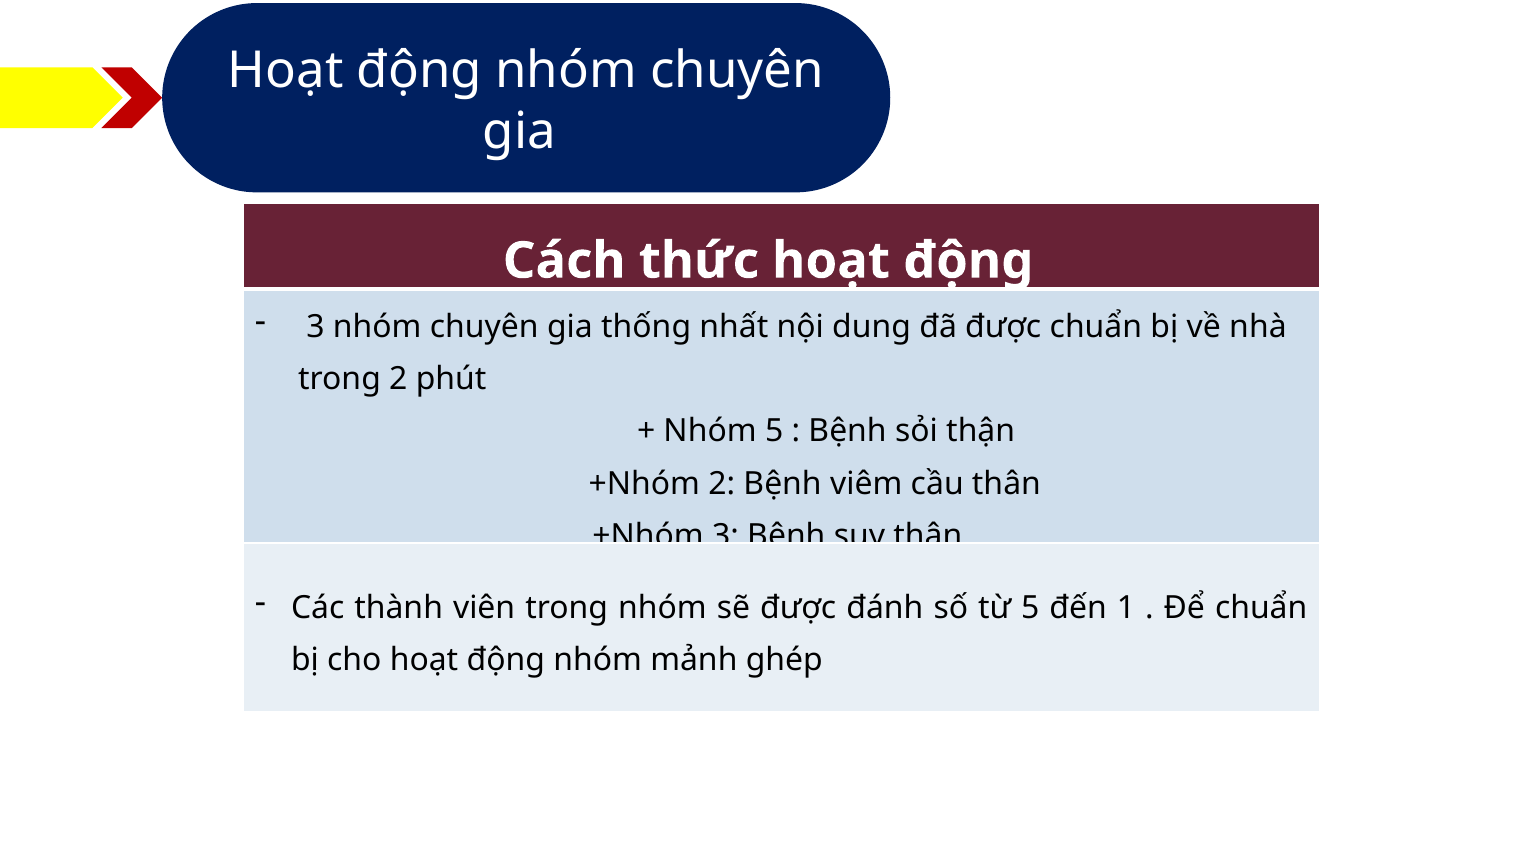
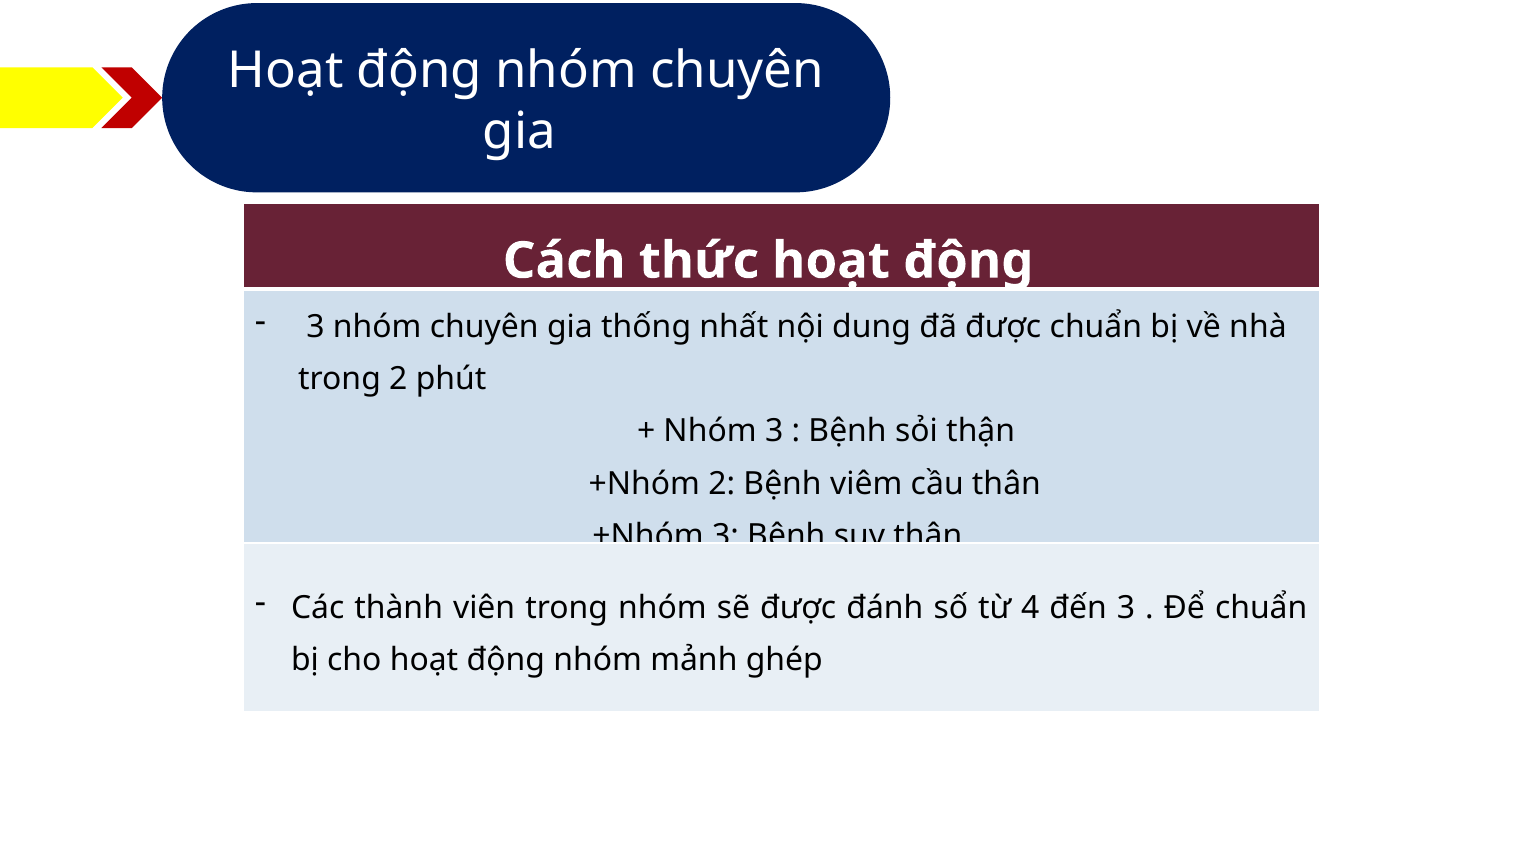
Nhóm 5: 5 -> 3 (774, 431)
từ 5: 5 -> 4 (1030, 607)
đến 1: 1 -> 3 (1126, 607)
